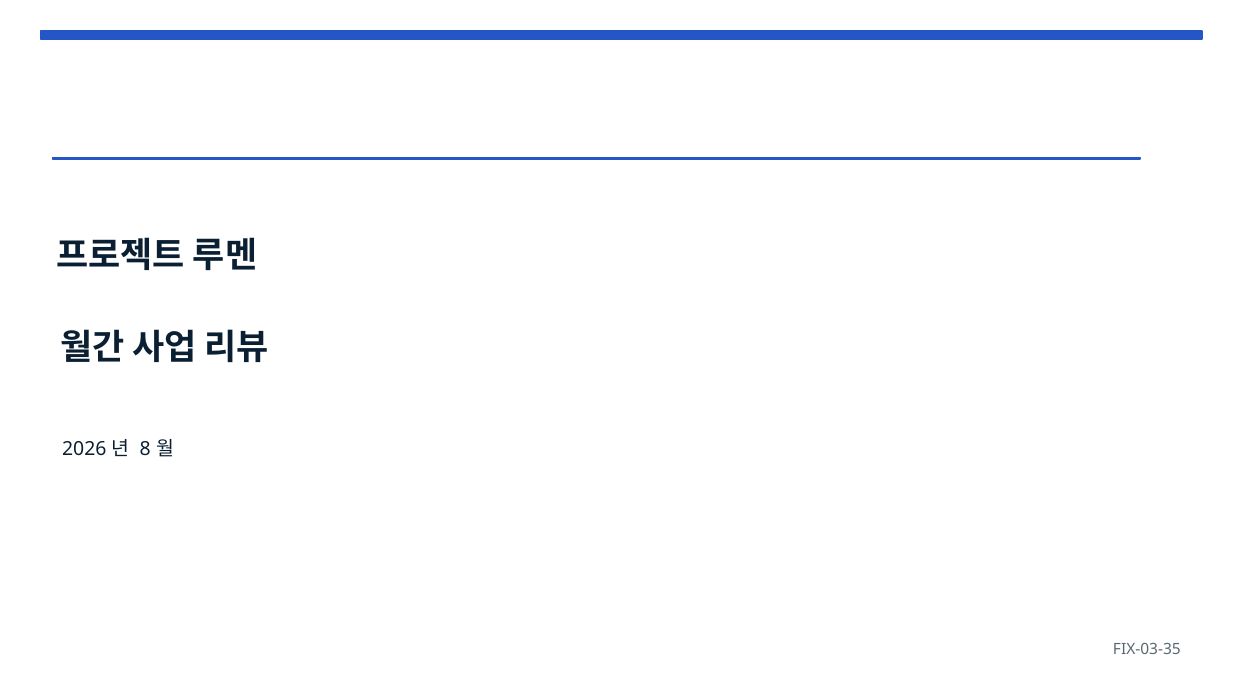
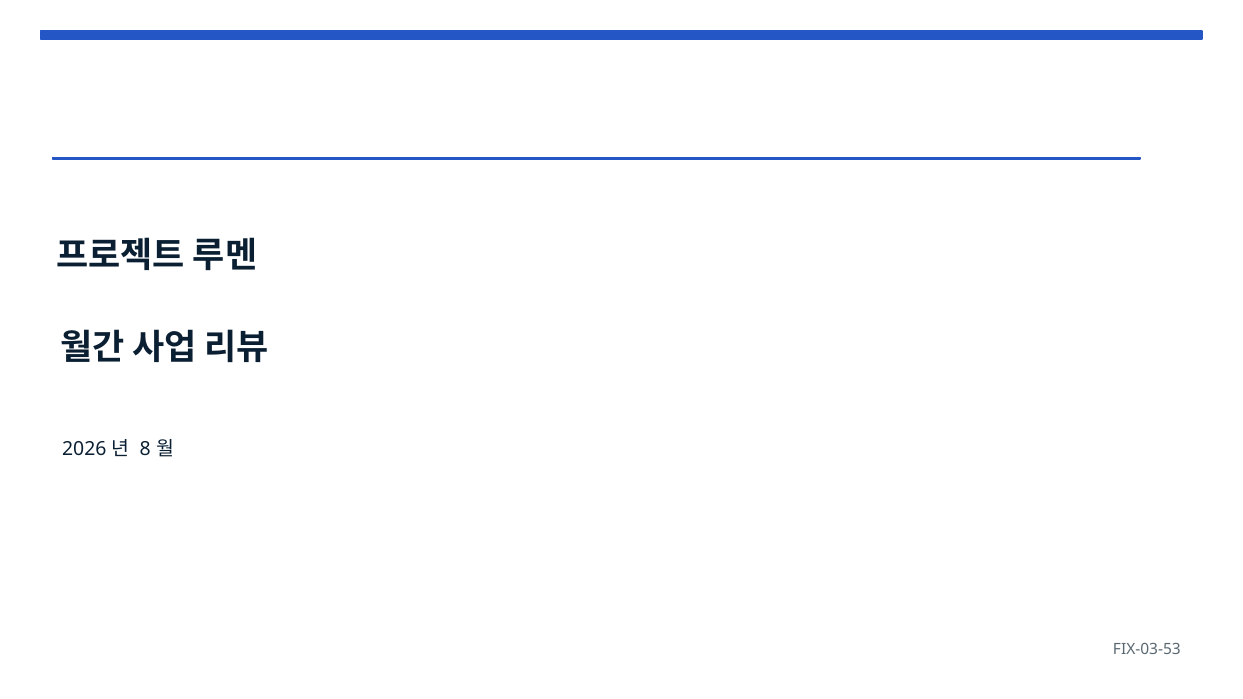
FIX-03-35: FIX-03-35 -> FIX-03-53 (1147, 650)
